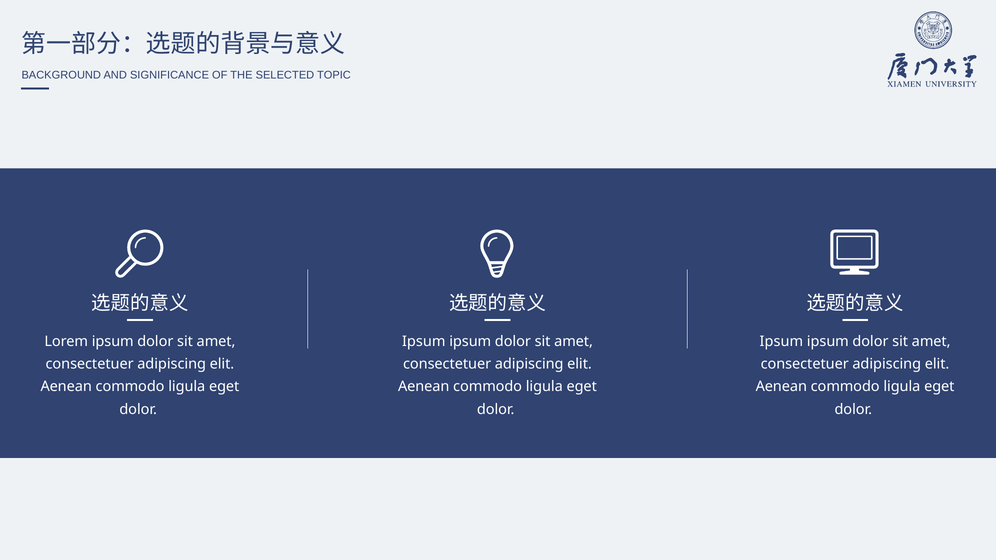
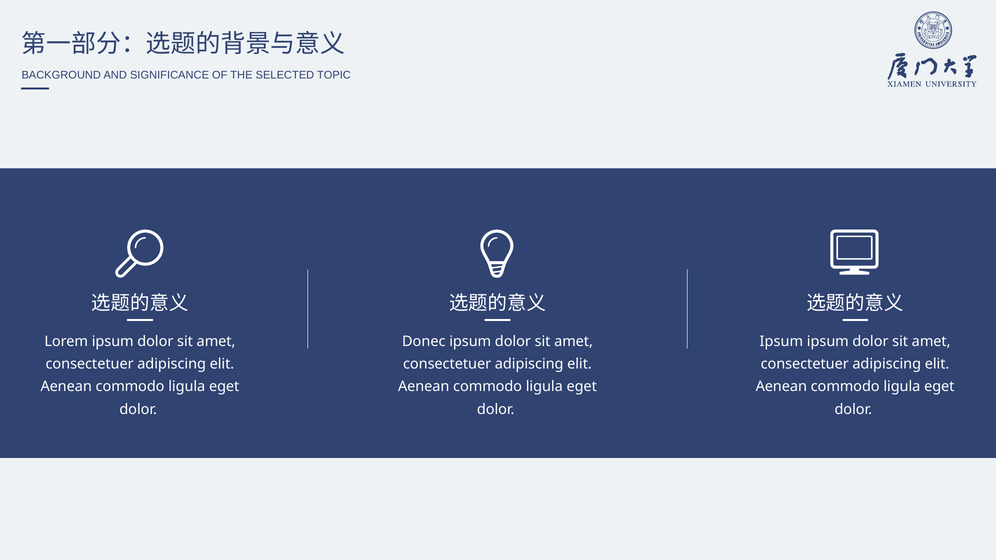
Ipsum: Ipsum -> Donec (424, 342)
